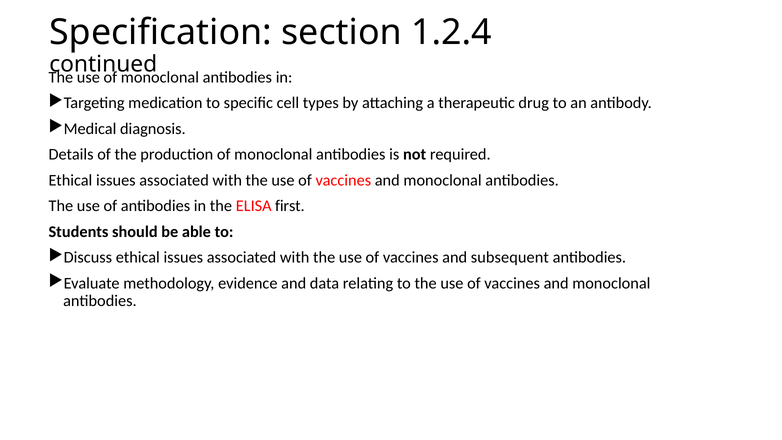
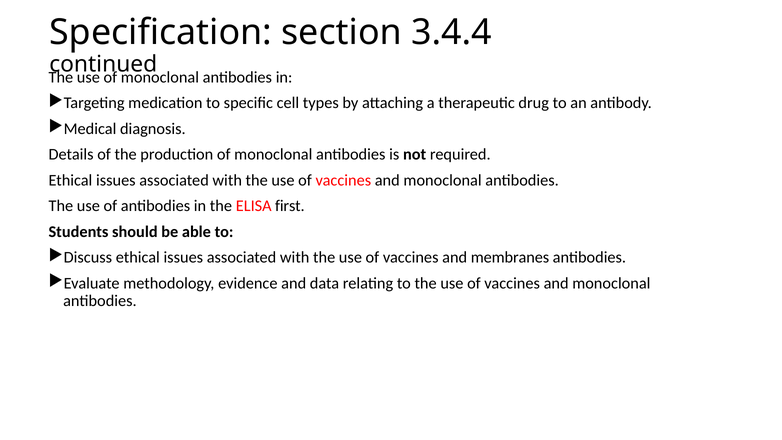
1.2.4: 1.2.4 -> 3.4.4 (452, 32)
subsequent: subsequent -> membranes (510, 258)
